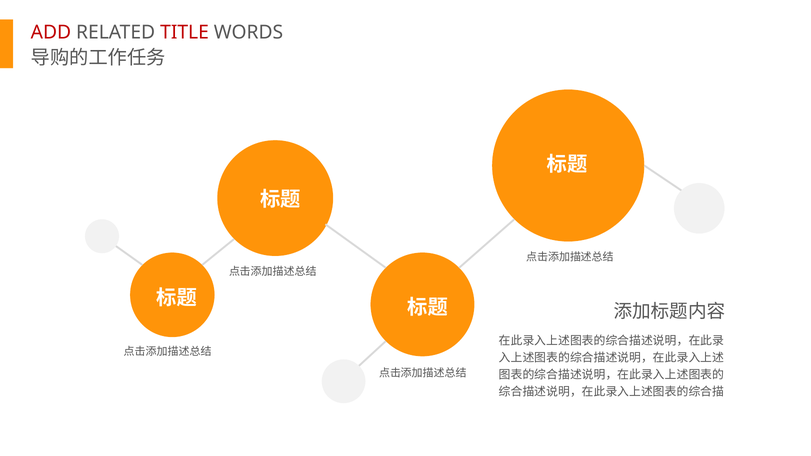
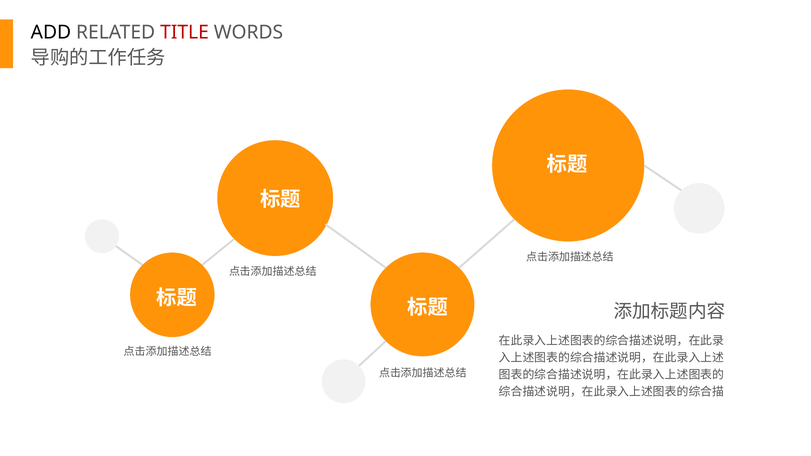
ADD colour: red -> black (51, 32)
